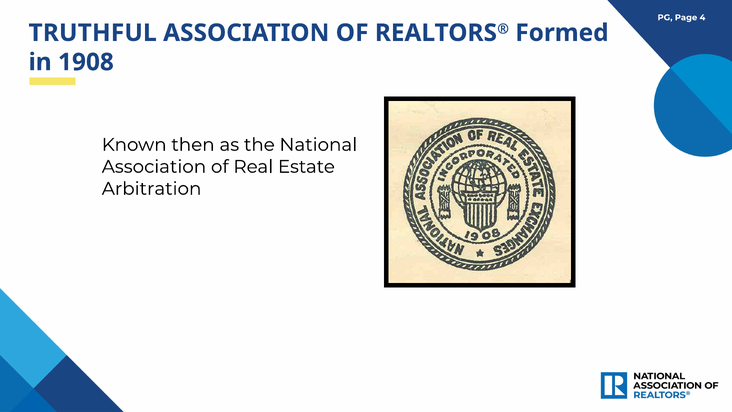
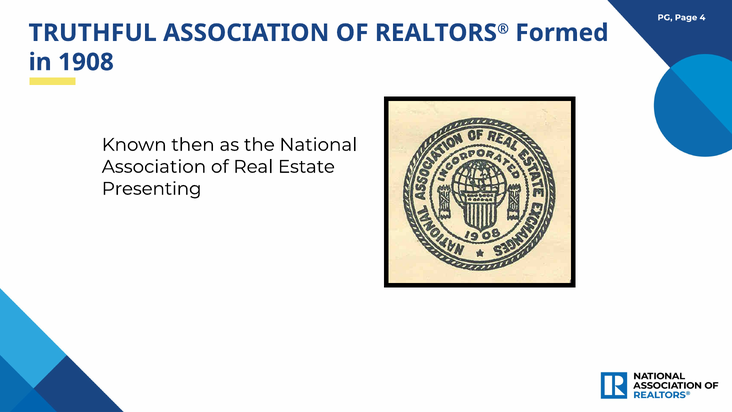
Arbitration: Arbitration -> Presenting (152, 189)
